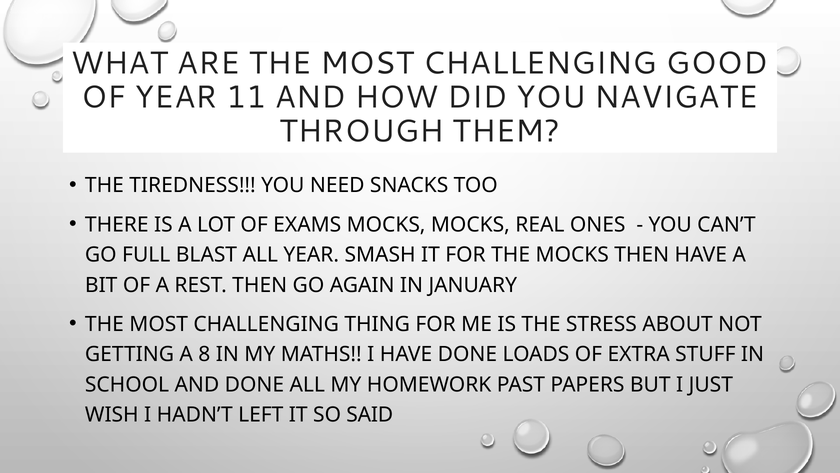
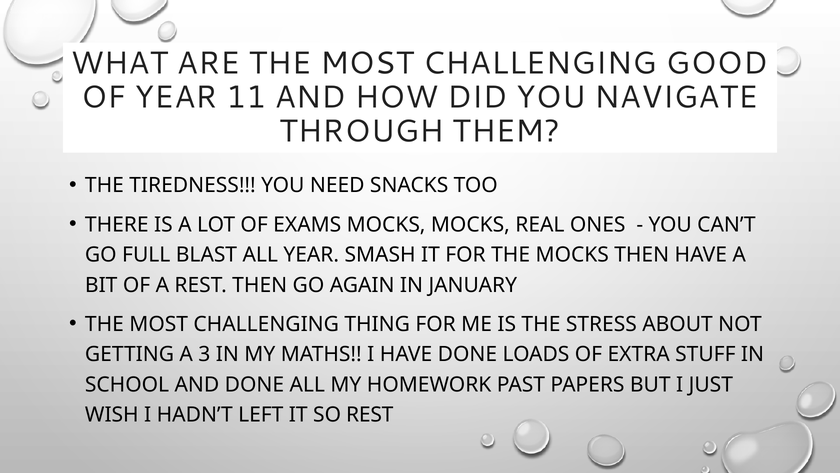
8: 8 -> 3 (204, 354)
SO SAID: SAID -> REST (370, 414)
